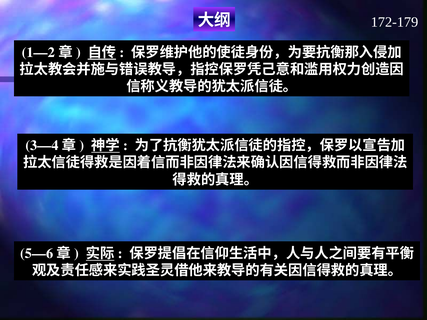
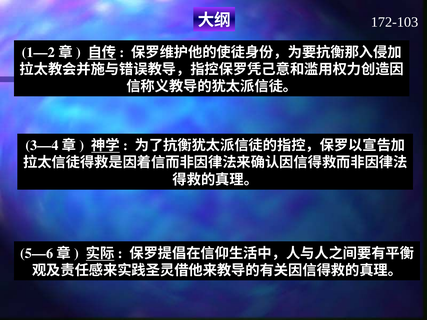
172-179: 172-179 -> 172-103 (395, 22)
